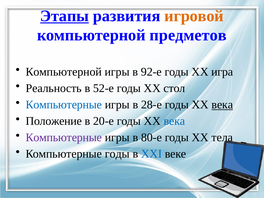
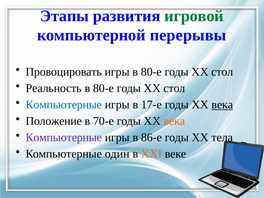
Этапы underline: present -> none (65, 16)
игровой colour: orange -> green (194, 16)
предметов: предметов -> перерывы (188, 35)
Компьютерной: Компьютерной -> Провоцировать (64, 72)
игры в 92-е: 92-е -> 80-е (151, 72)
игра: игра -> стол (222, 72)
52-е: 52-е -> 80-е (104, 88)
28-е: 28-е -> 17-е (151, 105)
20-е: 20-е -> 70-е (104, 121)
века colour: blue -> orange (174, 121)
80-е: 80-е -> 86-е (151, 137)
Компьютерные годы: годы -> один (117, 154)
XXI colour: blue -> orange (151, 154)
